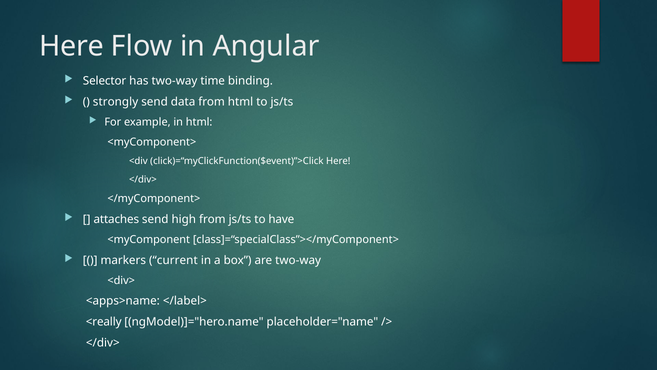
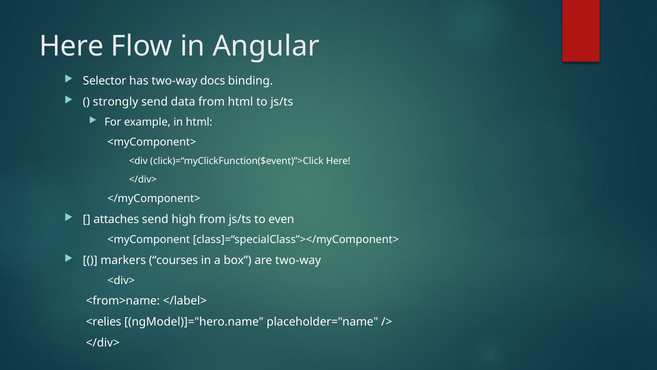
time: time -> docs (213, 81)
have: have -> even (281, 219)
current: current -> courses (173, 260)
<apps>name: <apps>name -> <from>name (123, 301)
<really: <really -> <relies (104, 321)
